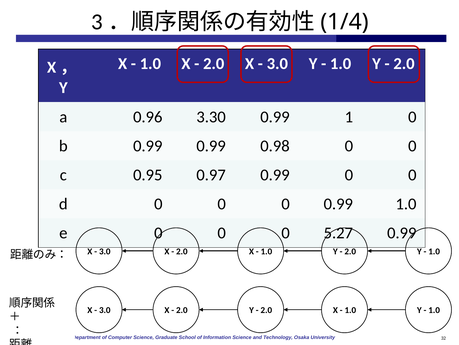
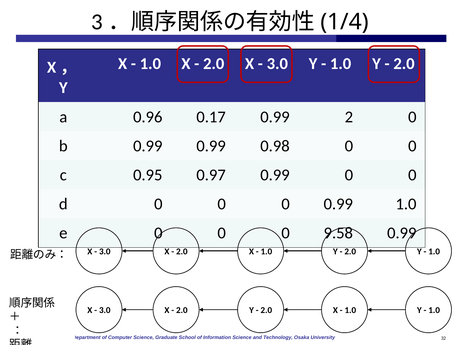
3.30: 3.30 -> 0.17 (211, 117)
1: 1 -> 2 (349, 117)
5.27: 5.27 -> 9.58 (338, 233)
